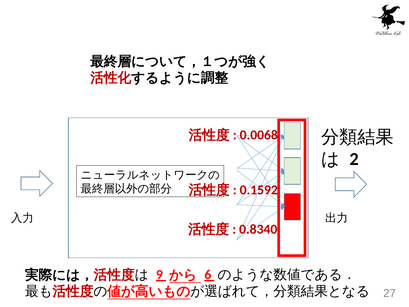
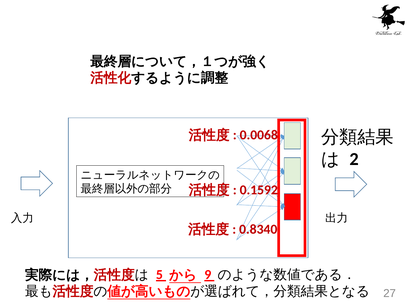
9: 9 -> 5 (159, 275)
6: 6 -> 9 (208, 275)
